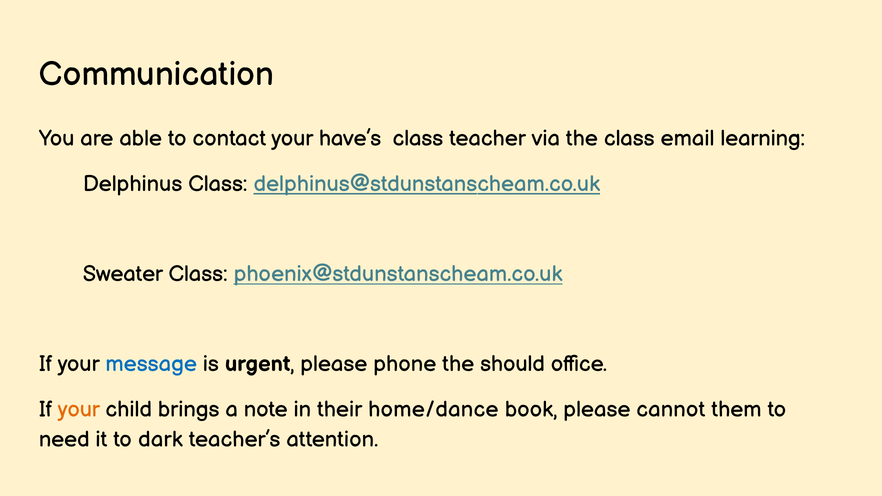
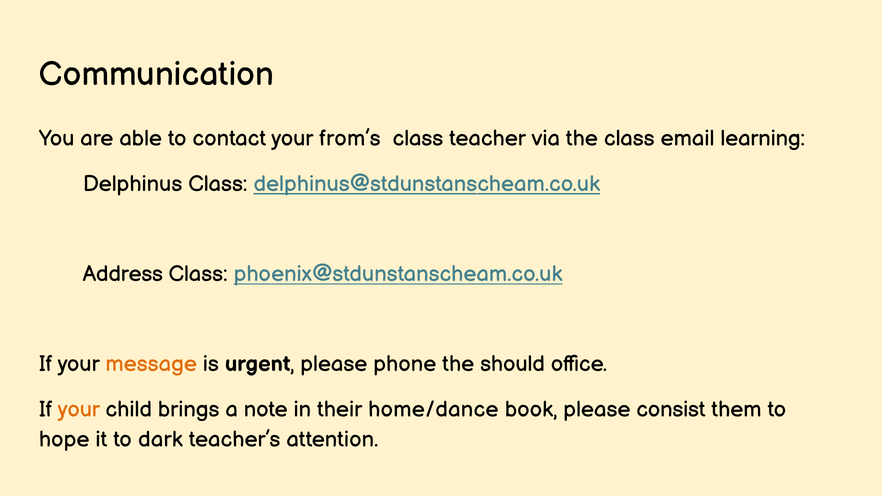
have’s: have’s -> from’s (350, 139)
Sweater: Sweater -> Address (123, 274)
message colour: blue -> orange (151, 364)
cannot: cannot -> consist (671, 409)
need: need -> hope (64, 440)
